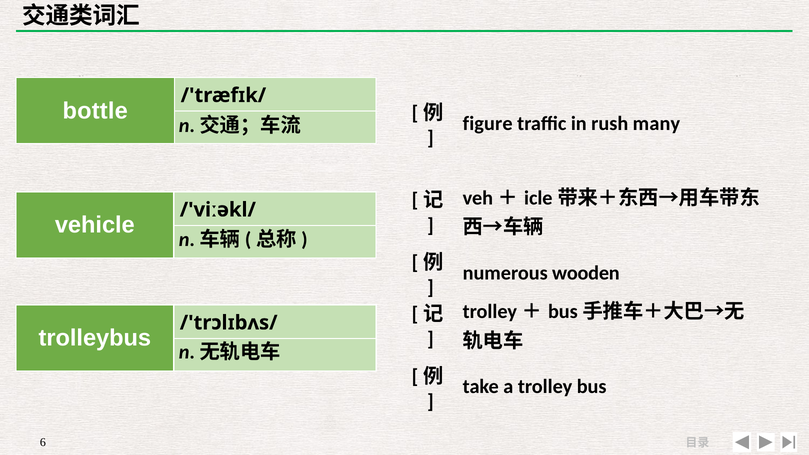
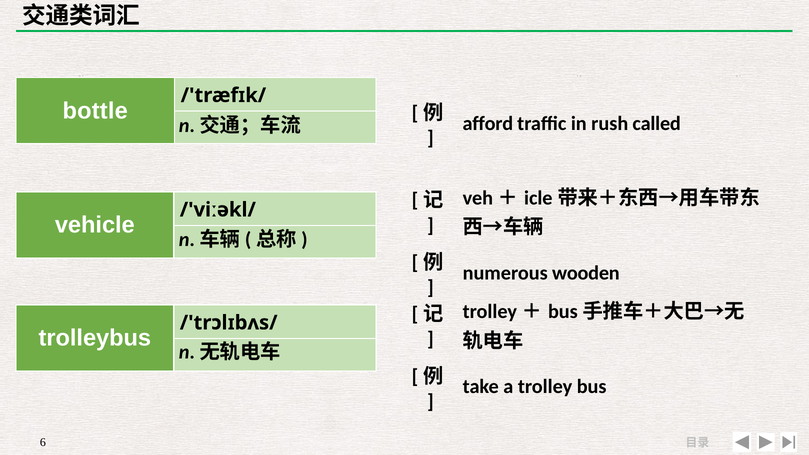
figure: figure -> afford (488, 123)
many: many -> called (657, 123)
